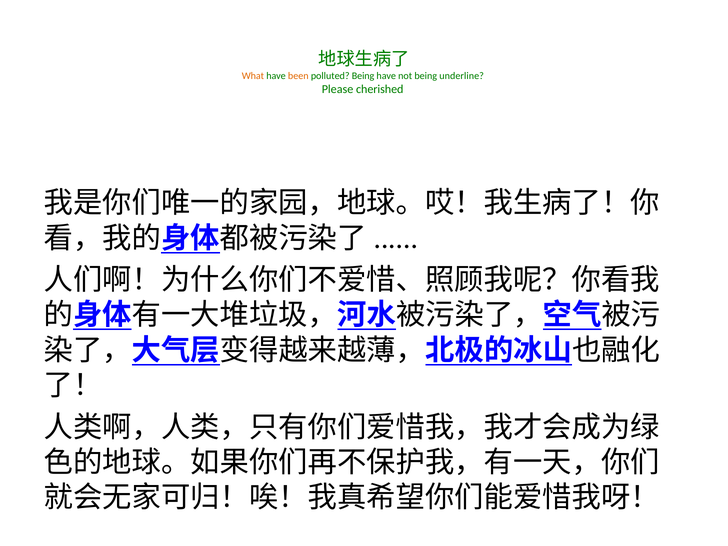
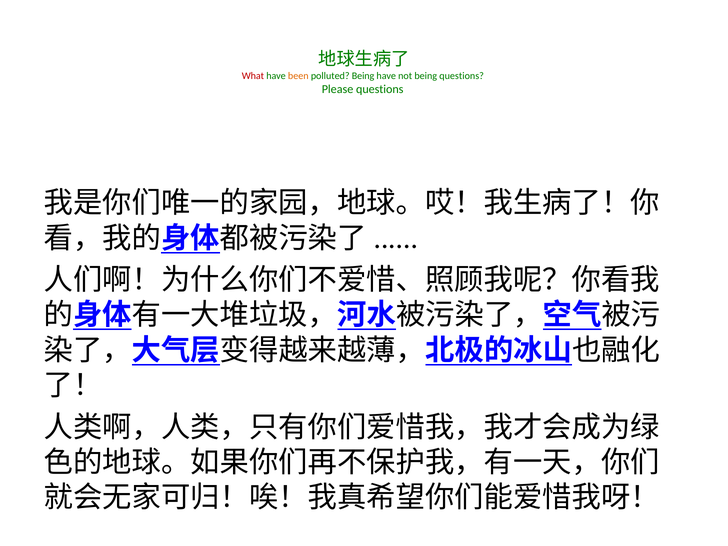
What colour: orange -> red (253, 76)
being underline: underline -> questions (462, 76)
Please cherished: cherished -> questions (380, 89)
